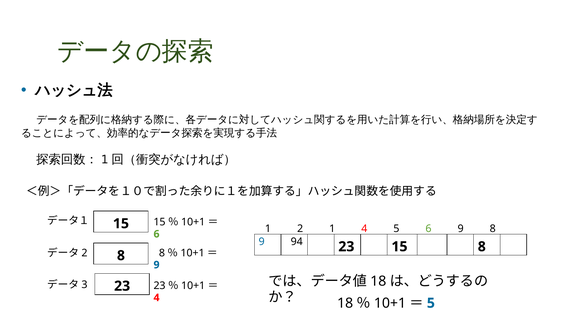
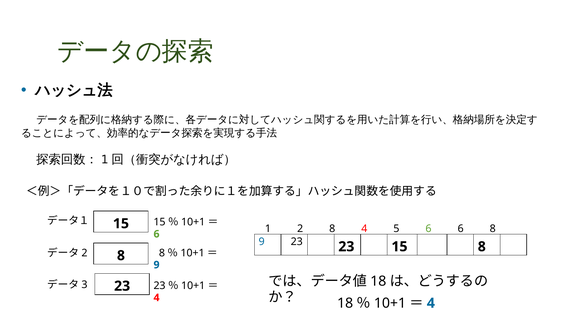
2 1: 1 -> 8 (332, 229)
6 9: 9 -> 6 (461, 229)
9 94: 94 -> 23 (297, 242)
5: 5 -> 4 (431, 303)
